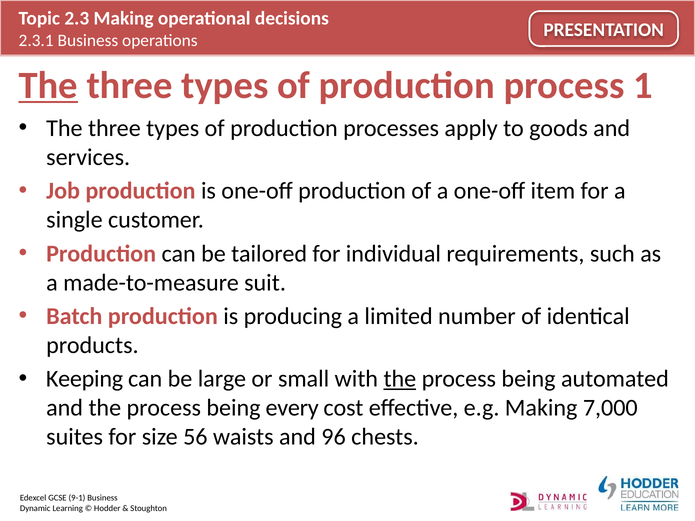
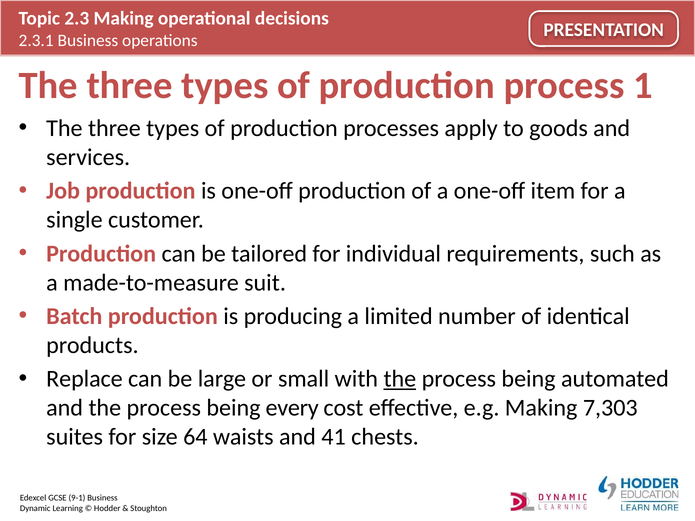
The underline: present -> none (48, 85)
Keeping: Keeping -> Replace (84, 379)
7,000: 7,000 -> 7,303 (610, 408)
56: 56 -> 64 (195, 437)
96: 96 -> 41 (334, 437)
